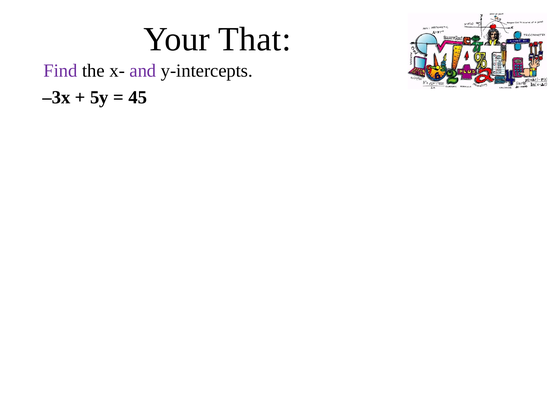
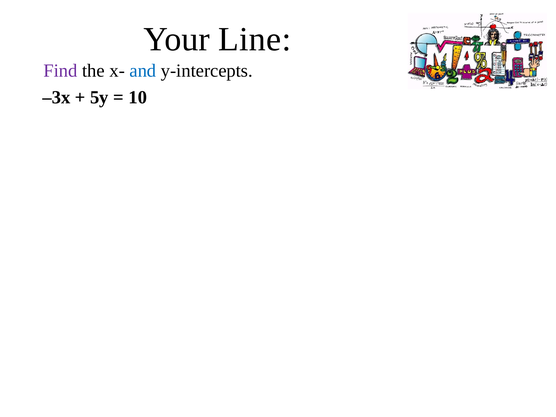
That: That -> Line (255, 39)
and colour: purple -> blue (143, 71)
45: 45 -> 10 (138, 97)
